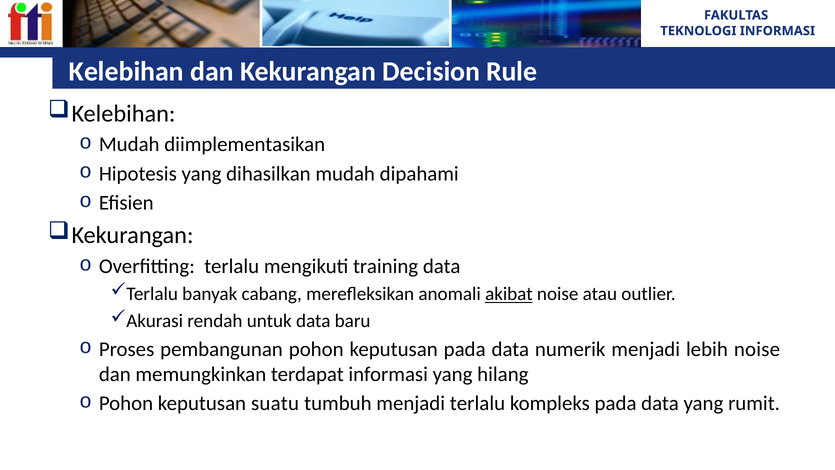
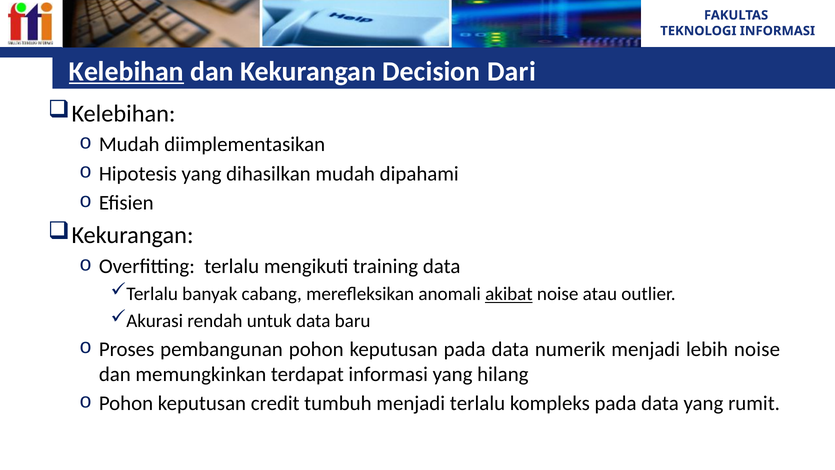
Kelebihan underline: none -> present (126, 71)
Rule: Rule -> Dari (511, 71)
suatu: suatu -> credit (275, 403)
